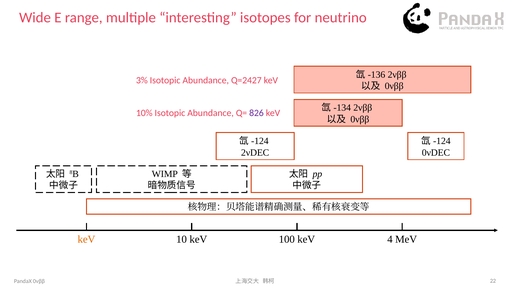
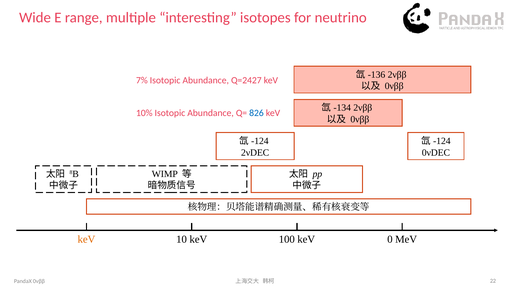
3%: 3% -> 7% (142, 80)
826 colour: purple -> blue (256, 113)
4: 4 -> 0 (390, 239)
